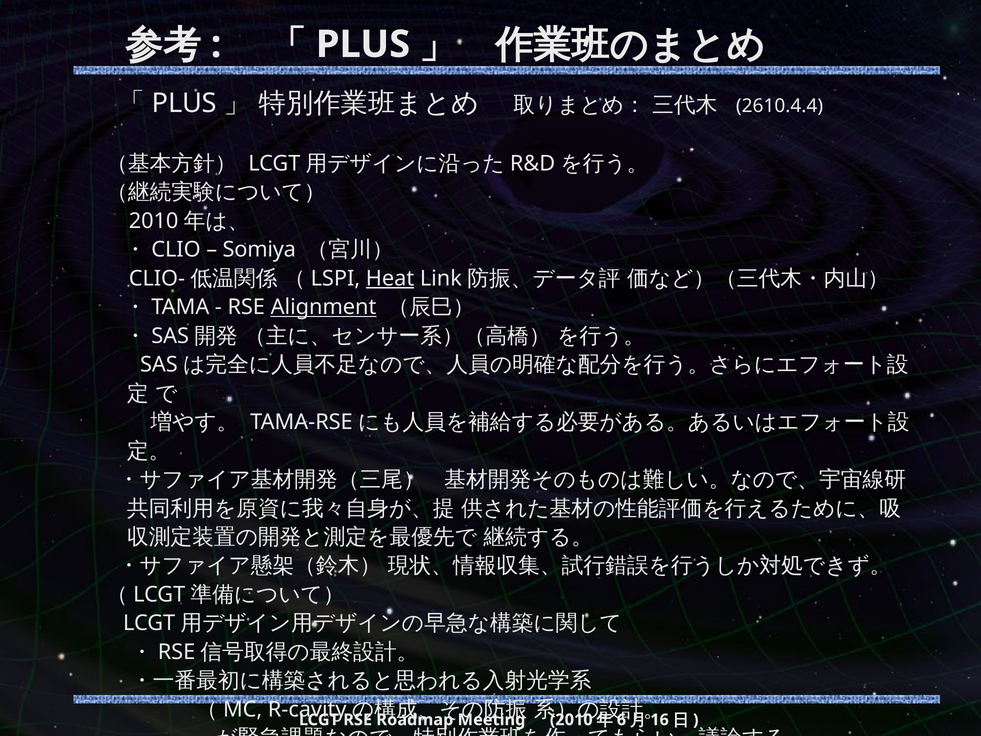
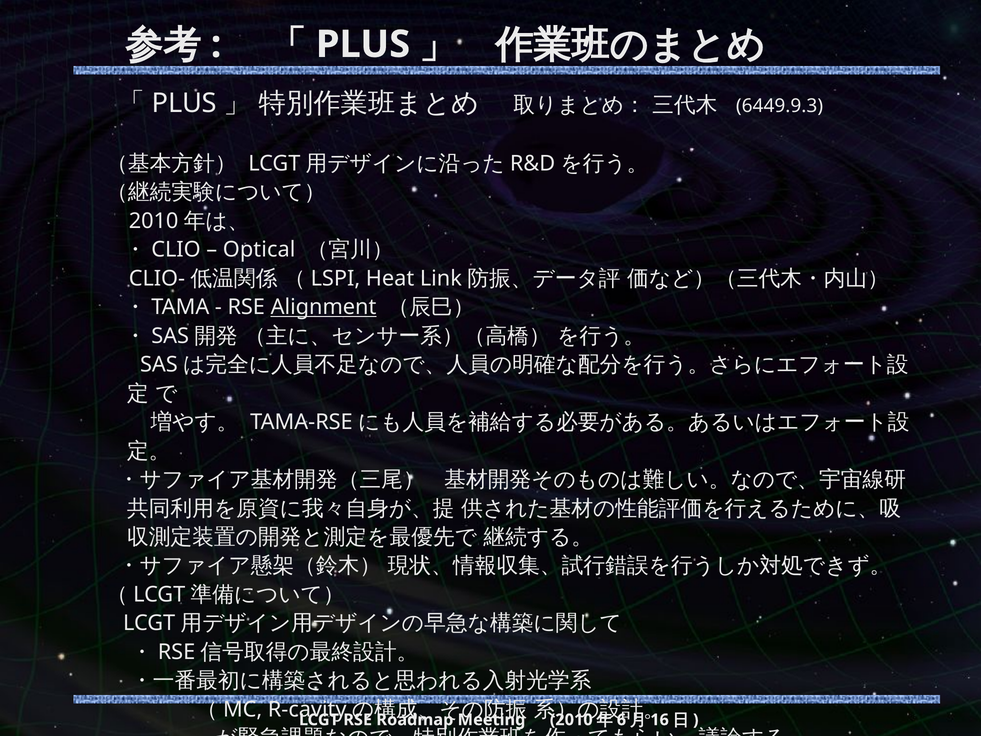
2610.4.4: 2610.4.4 -> 6449.9.3 (780, 106)
Somiya: Somiya -> Optical (259, 250)
Heat underline: present -> none (390, 278)
